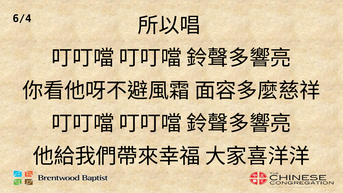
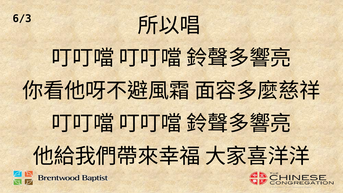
6/4: 6/4 -> 6/3 (22, 19)
